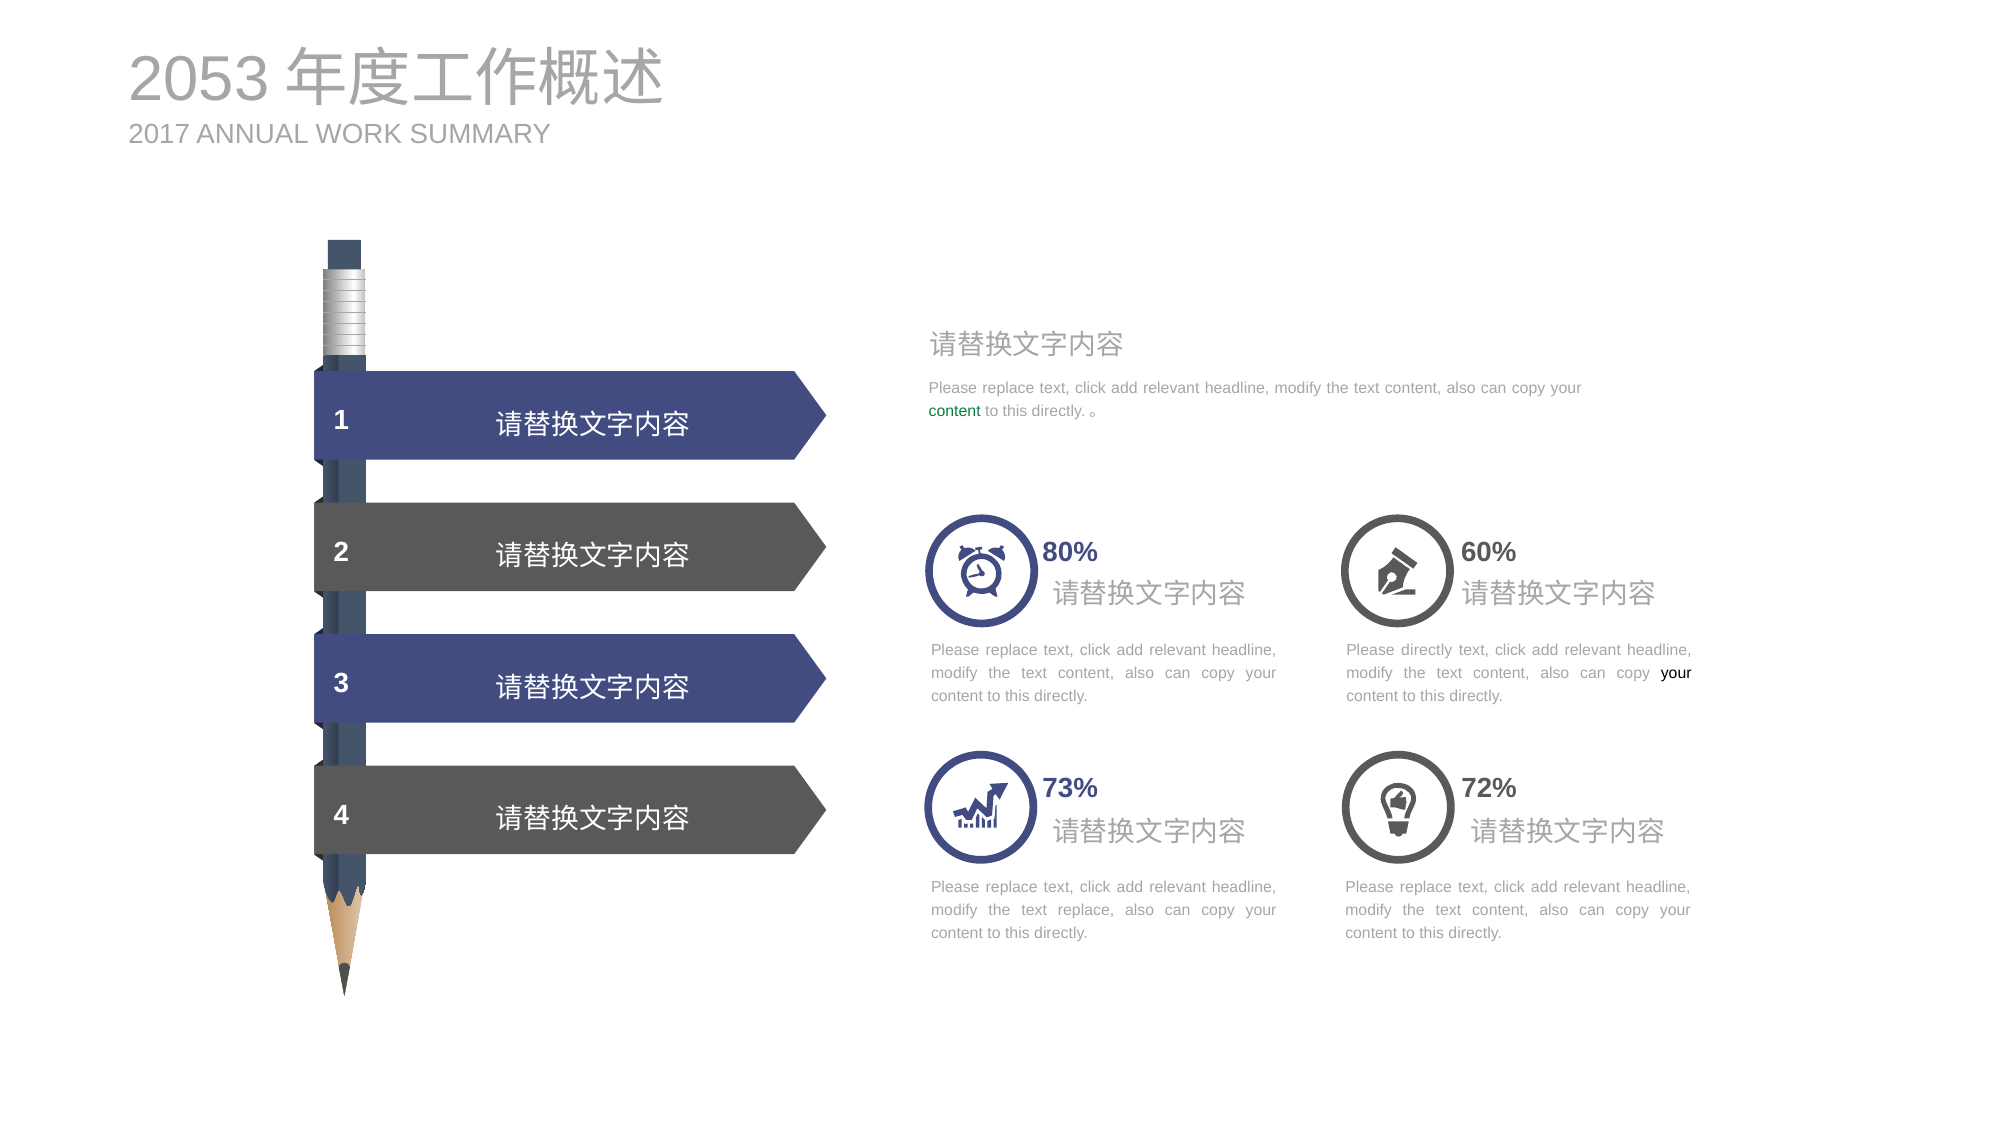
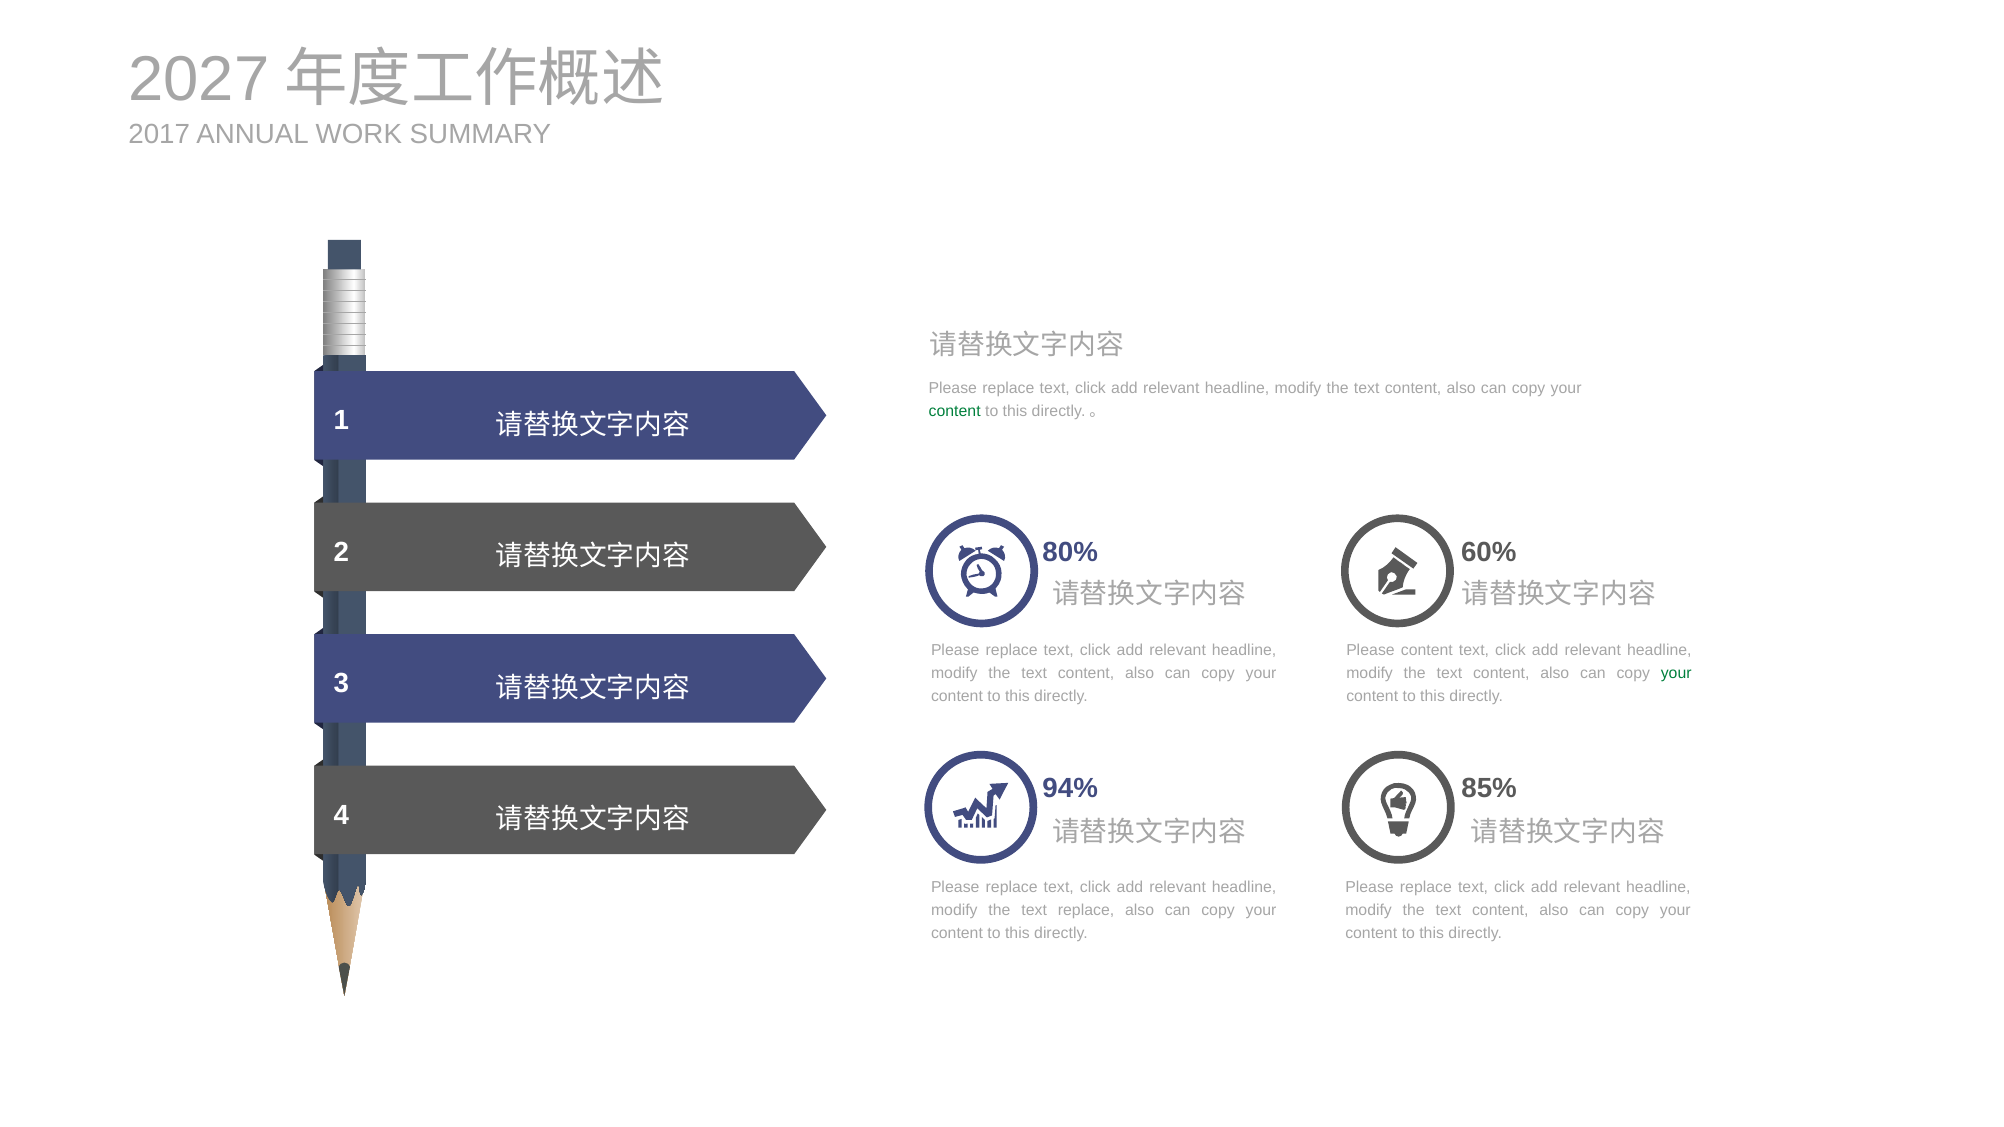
2053: 2053 -> 2027 (199, 79)
Please directly: directly -> content (1427, 650)
your colour: black -> green (1676, 673)
73%: 73% -> 94% (1070, 788)
72%: 72% -> 85% (1489, 788)
